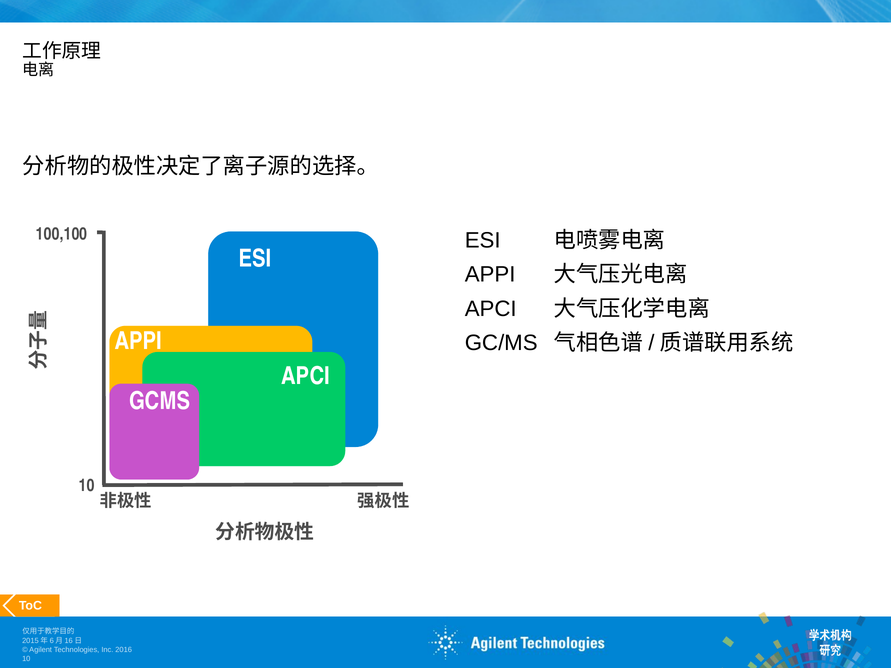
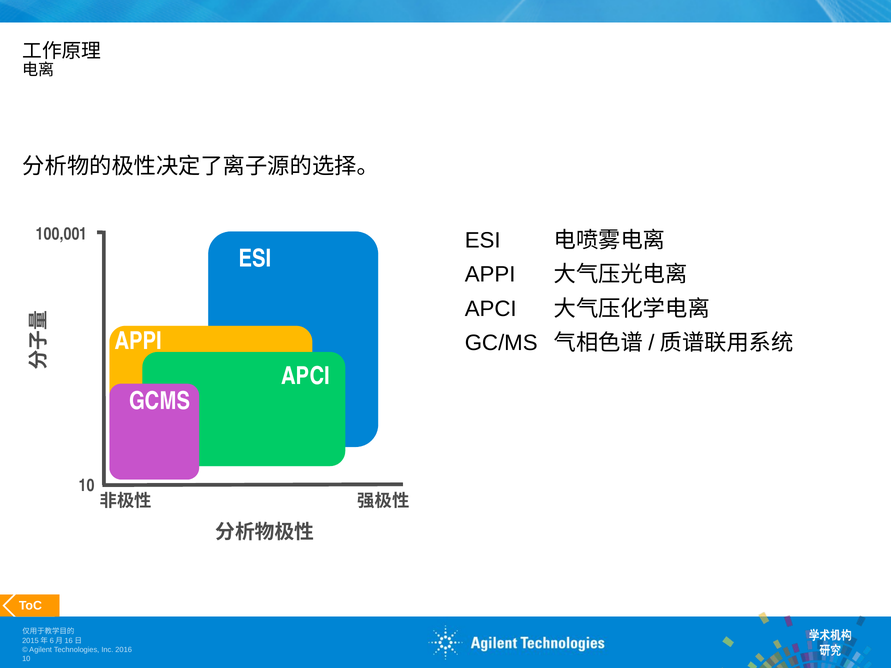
100,100: 100,100 -> 100,001 (62, 234)
